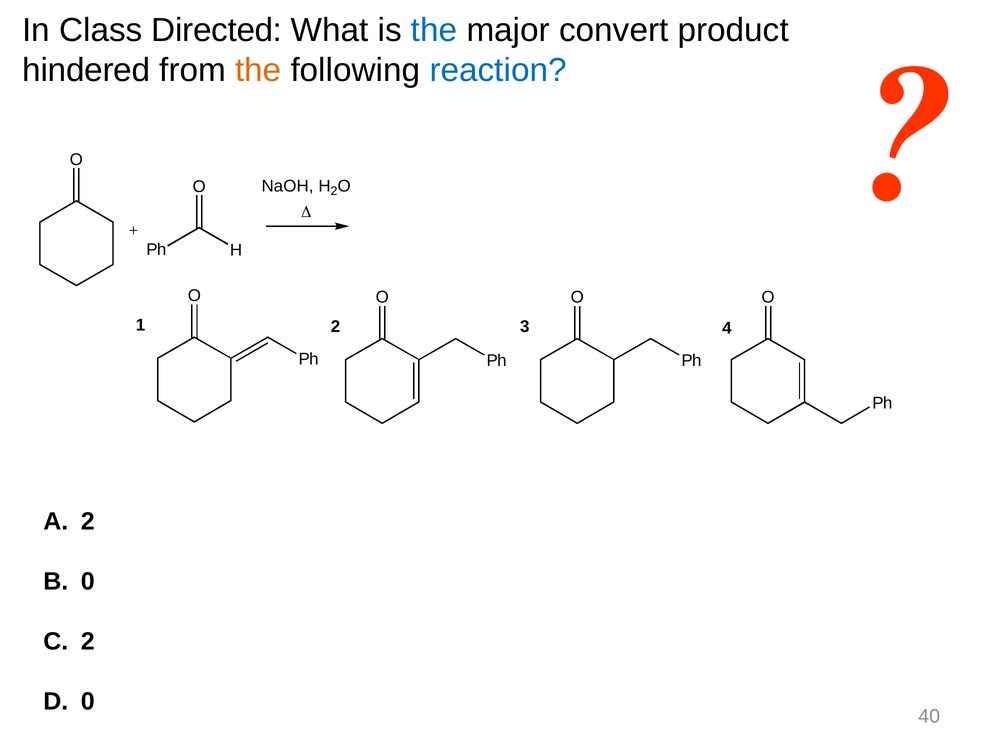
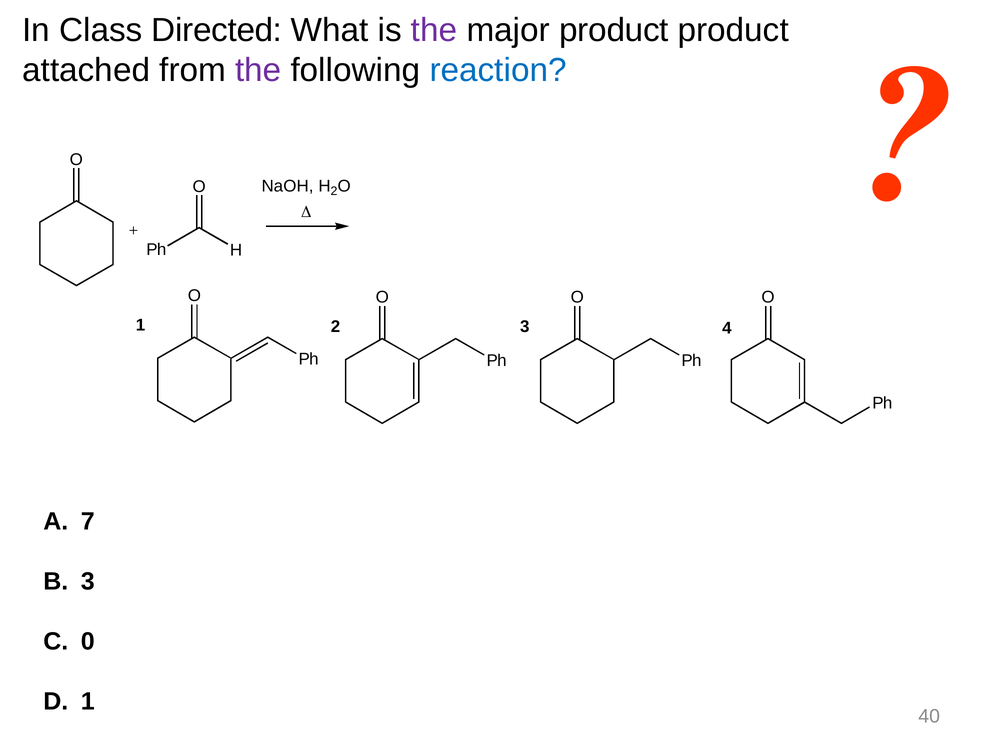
the colour: blue -> purple (434, 30)
major convert: convert -> product (614, 30)
hindered: hindered -> attached (86, 70)
the colour: orange -> purple (258, 70)
2: 2 -> 7 (88, 521)
0: 0 -> 3 (88, 581)
2: 2 -> 0 (88, 641)
0: 0 -> 1 (88, 701)
